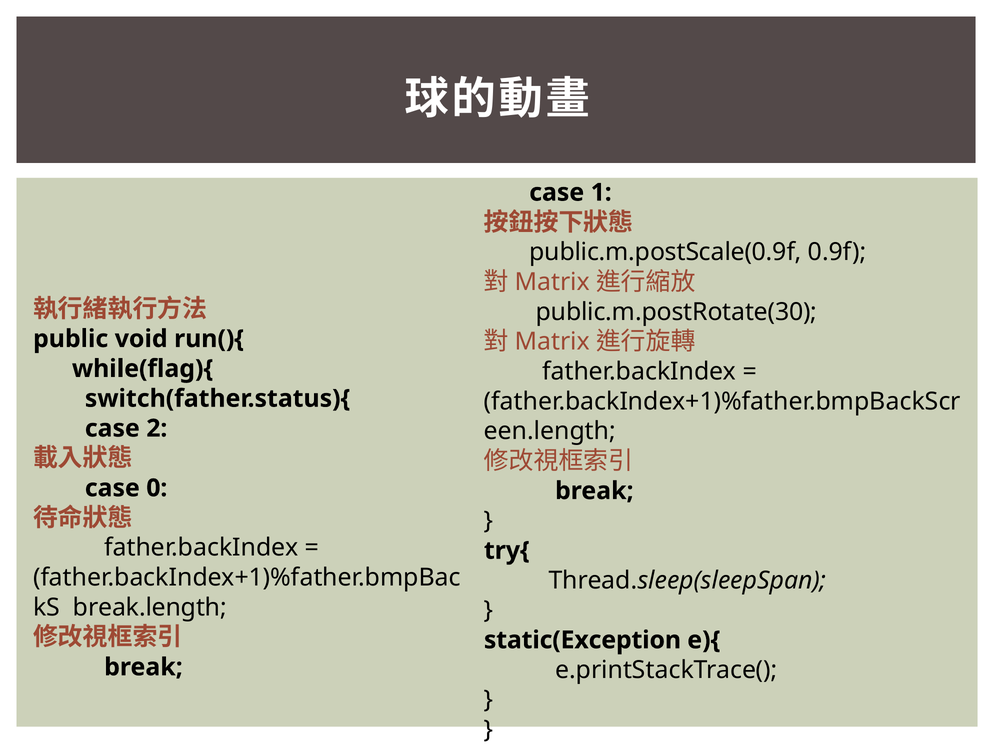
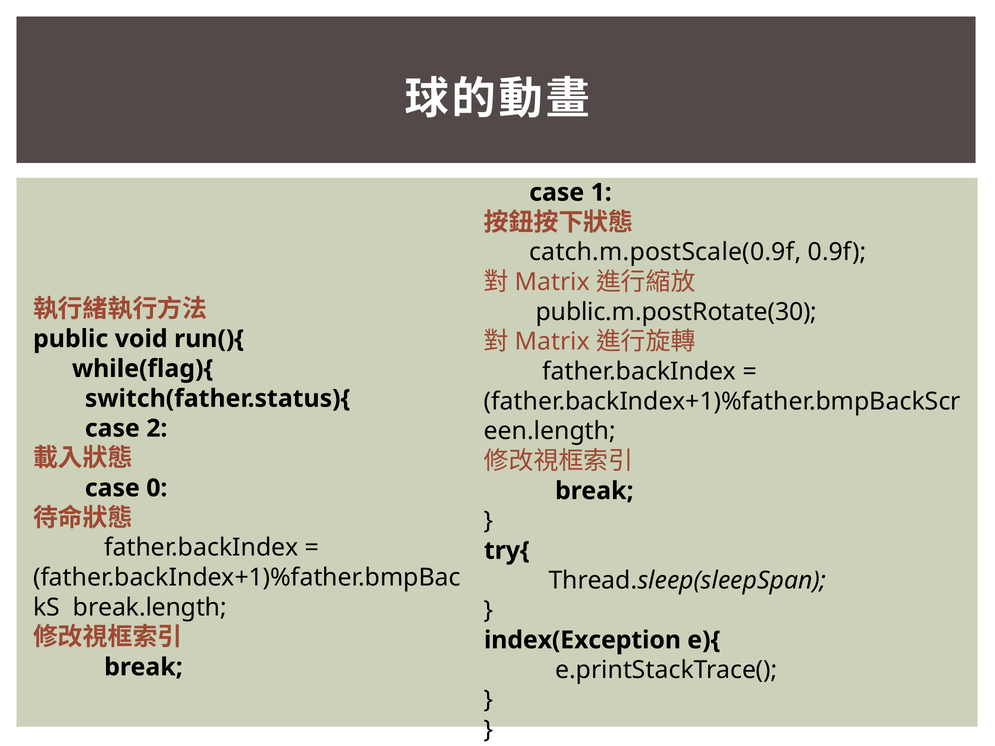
public.m.postScale(0.9f: public.m.postScale(0.9f -> catch.m.postScale(0.9f (665, 252)
static(Exception: static(Exception -> index(Exception (582, 640)
